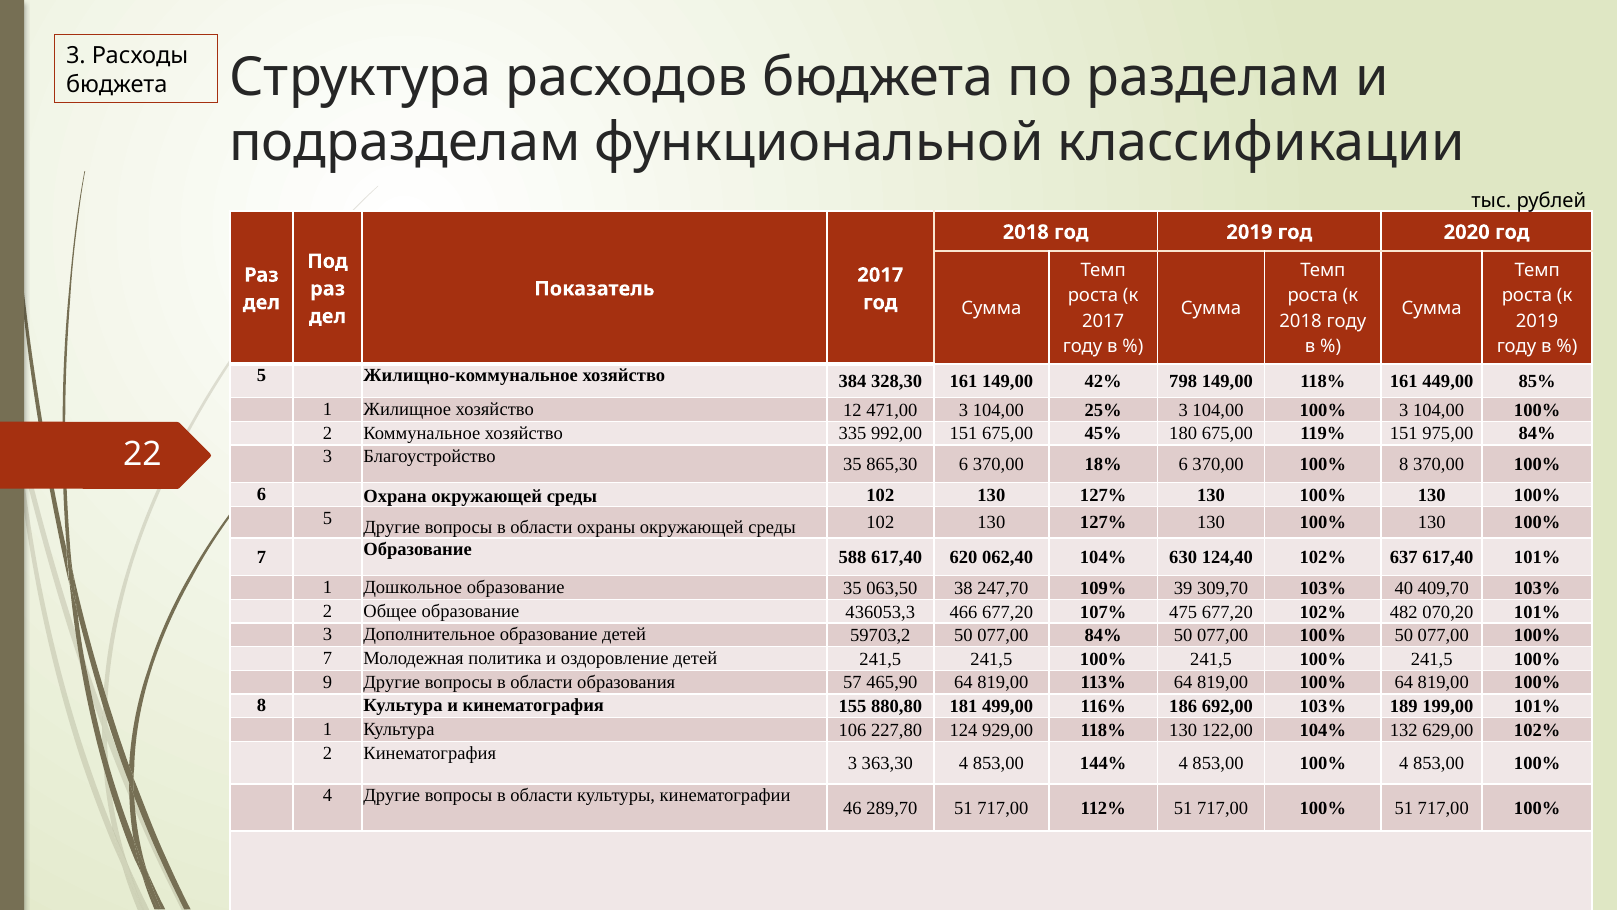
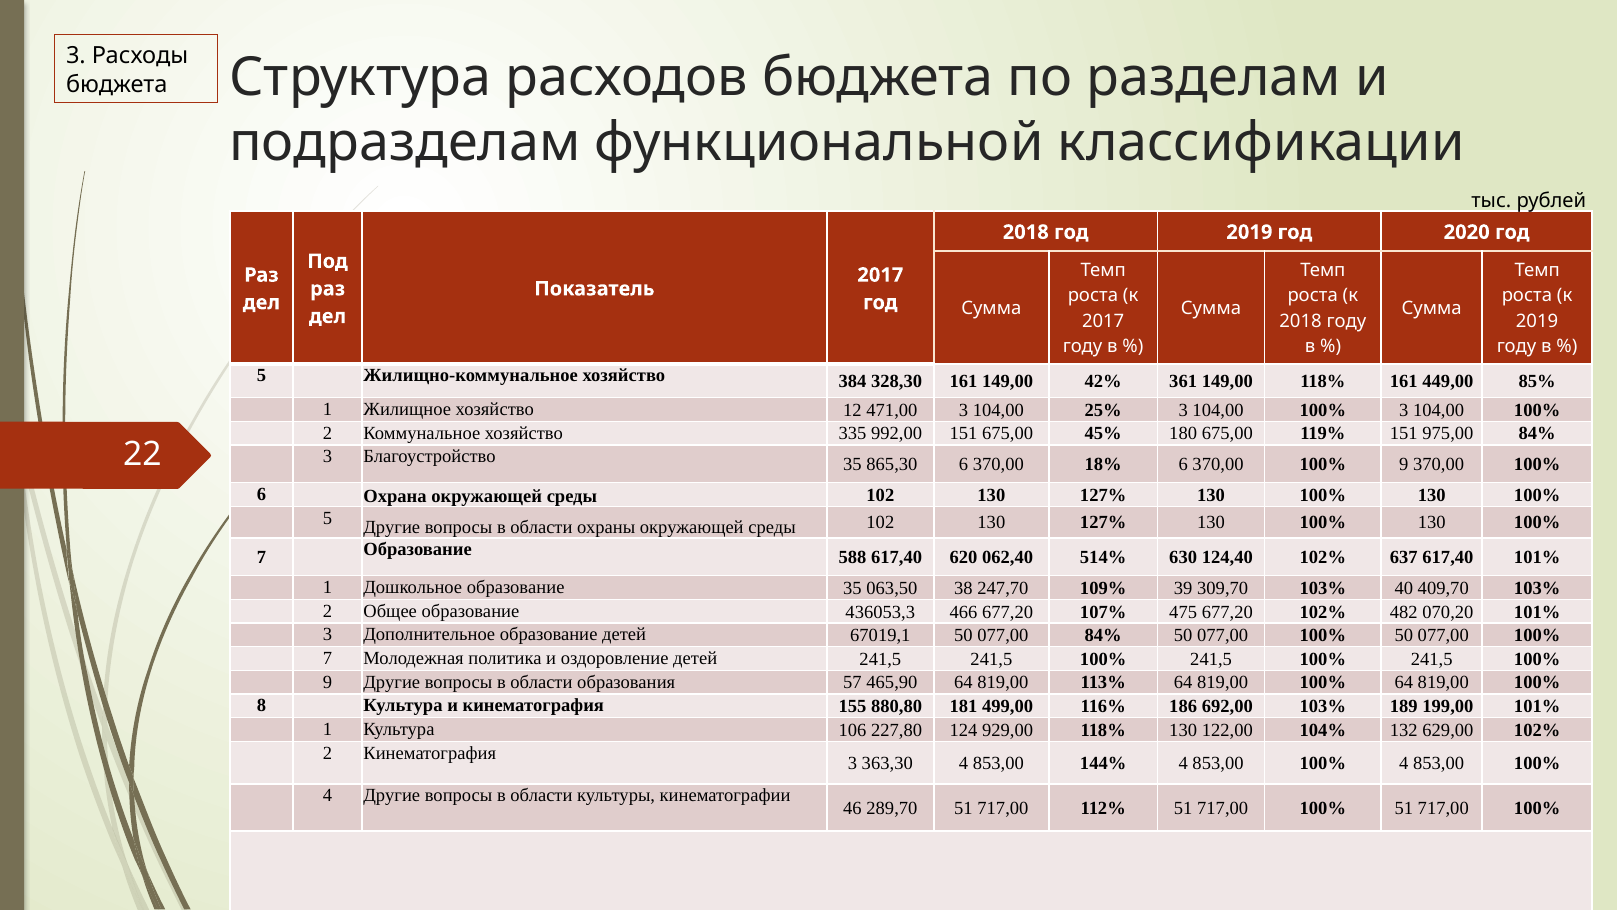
798: 798 -> 361 (1183, 381)
370,00 100% 8: 8 -> 9 (1404, 464)
062,40 104%: 104% -> 514% (1103, 557)
59703,2: 59703,2 -> 67019,1 (880, 635)
